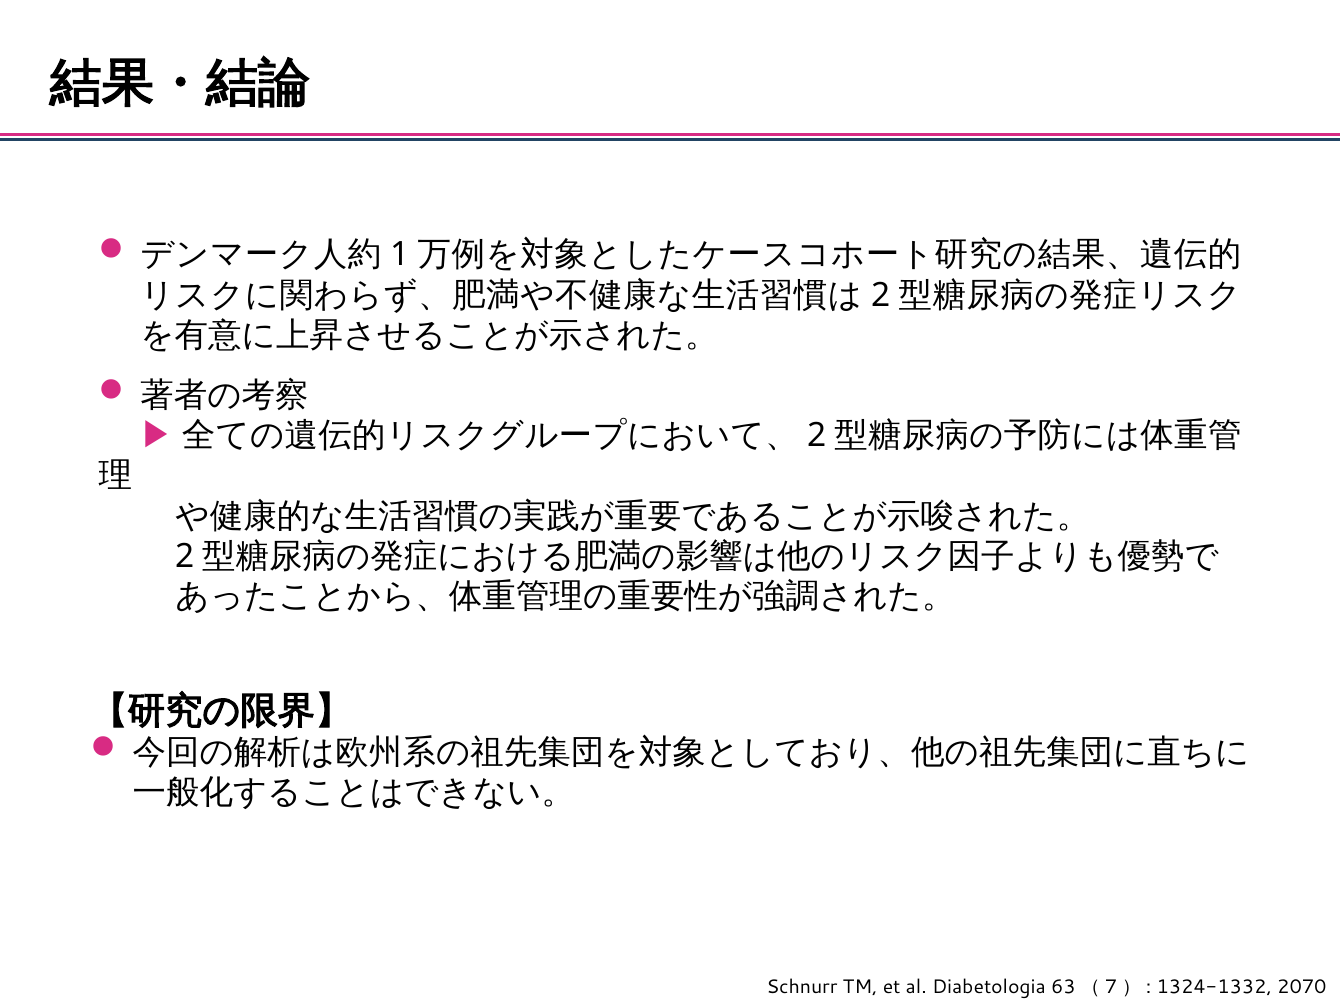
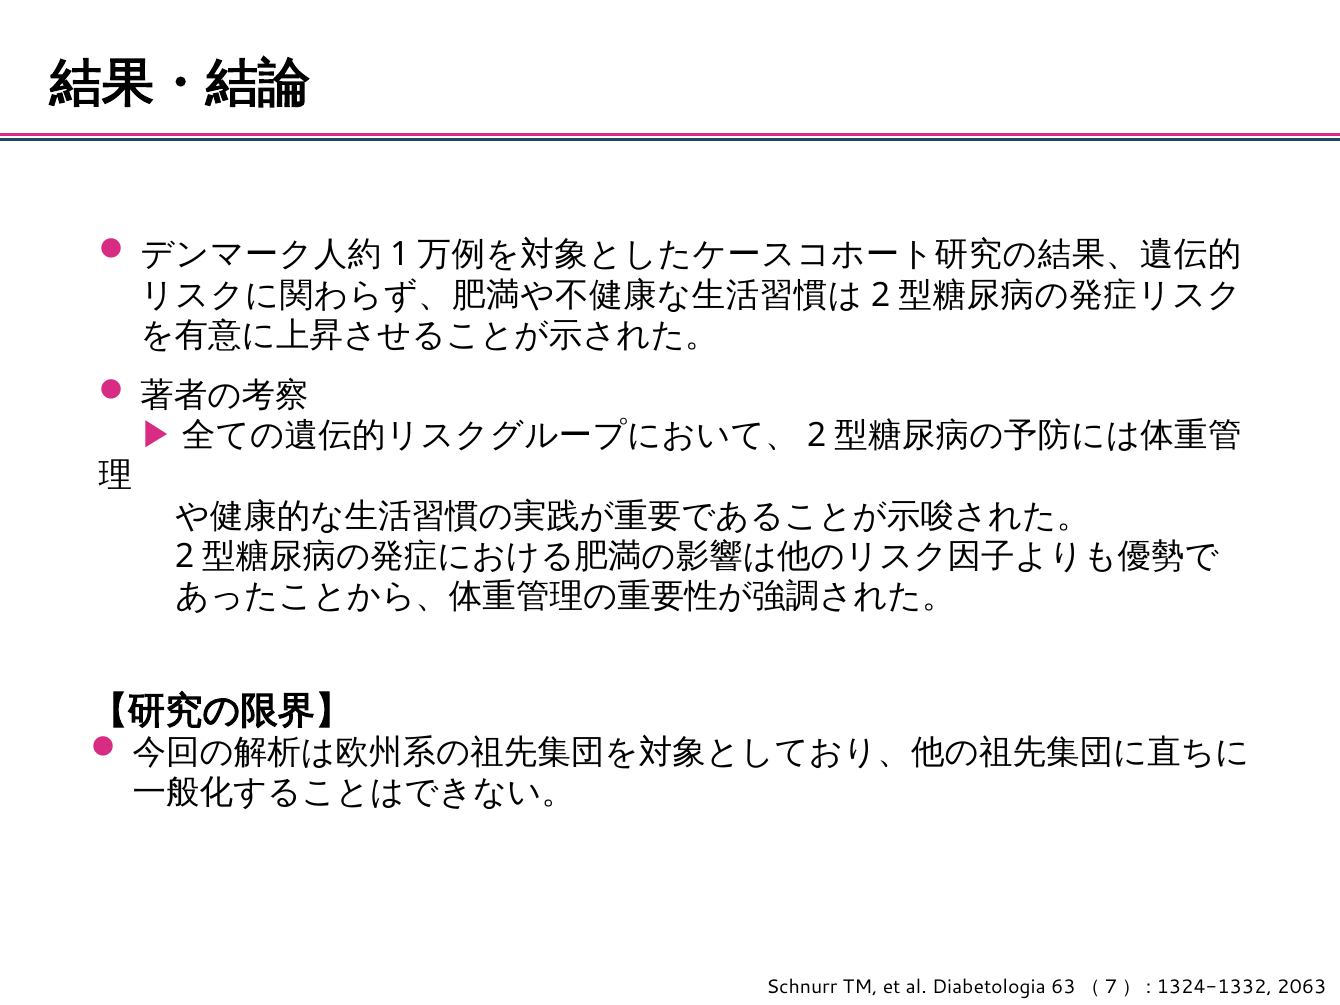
2070: 2070 -> 2063 (1302, 987)
